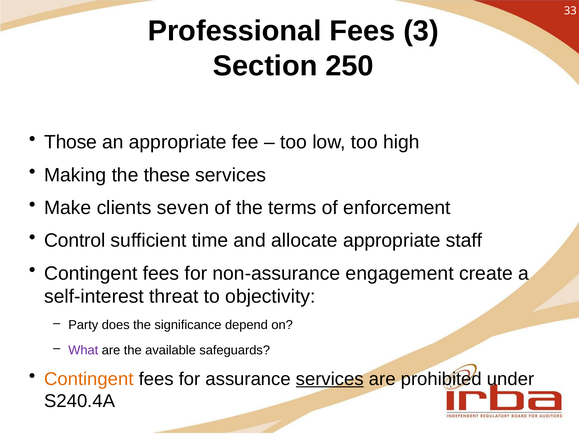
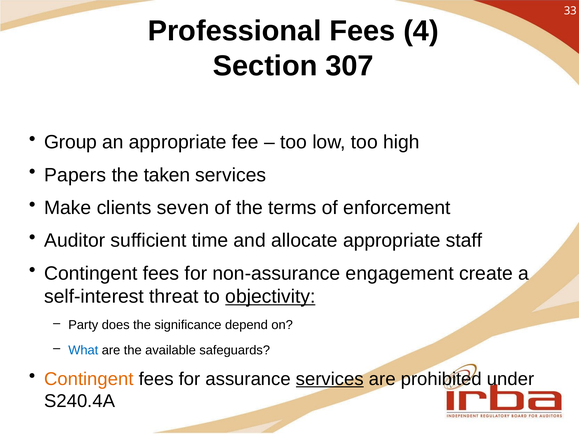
3: 3 -> 4 (421, 31)
250: 250 -> 307 (350, 66)
Those: Those -> Group (71, 142)
Making: Making -> Papers (75, 175)
these: these -> taken (167, 175)
Control: Control -> Auditor (75, 241)
objectivity underline: none -> present (270, 297)
What colour: purple -> blue (83, 350)
